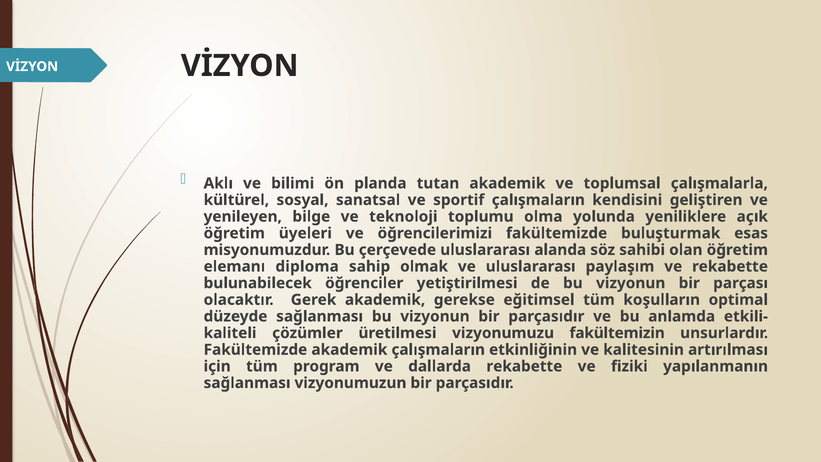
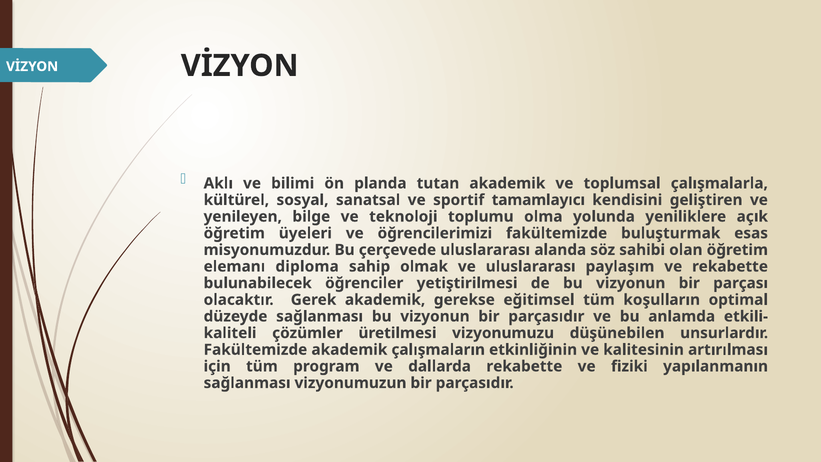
sportif çalışmaların: çalışmaların -> tamamlayıcı (538, 200)
fakültemizin: fakültemizin -> düşünebilen (617, 333)
